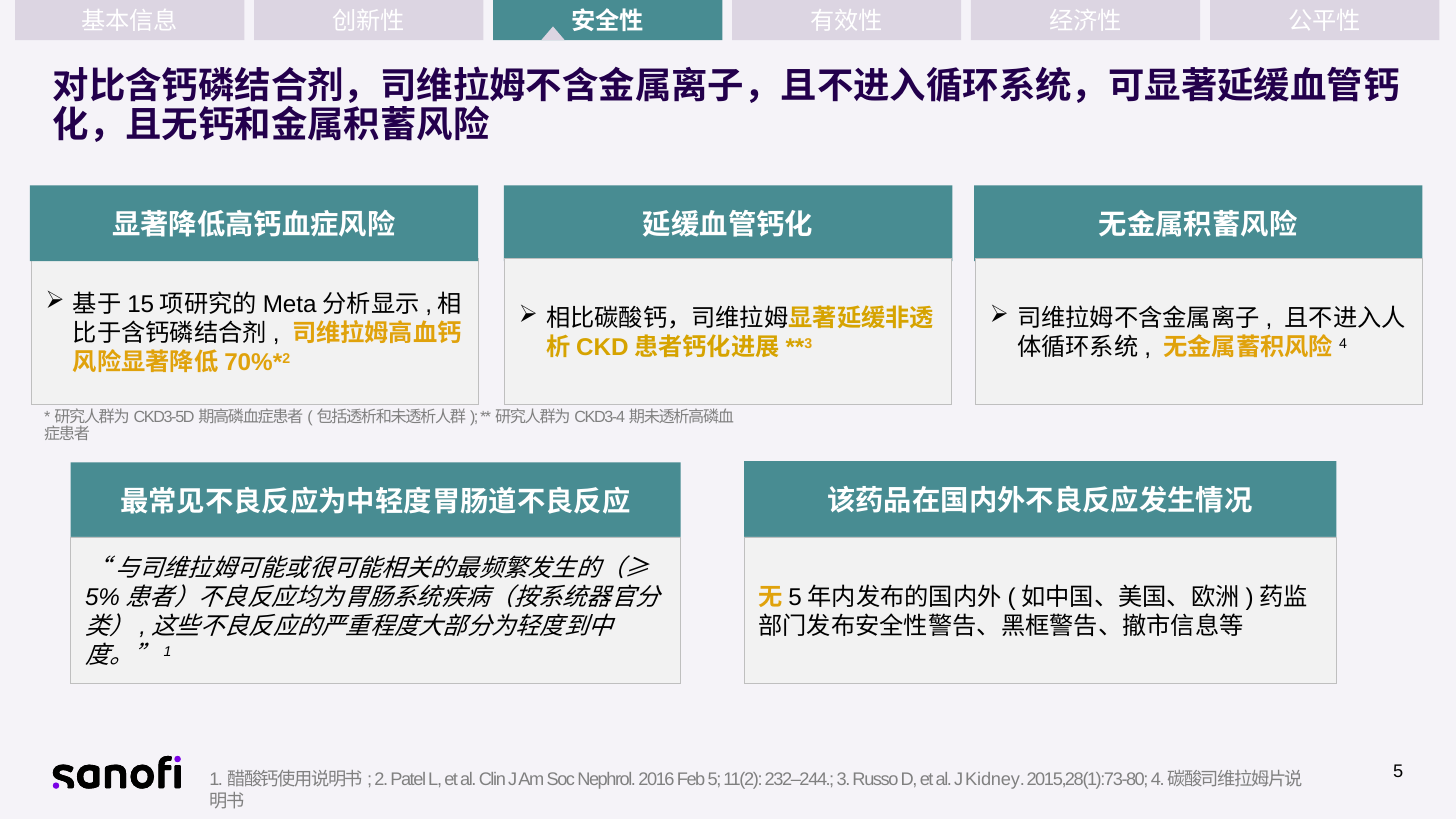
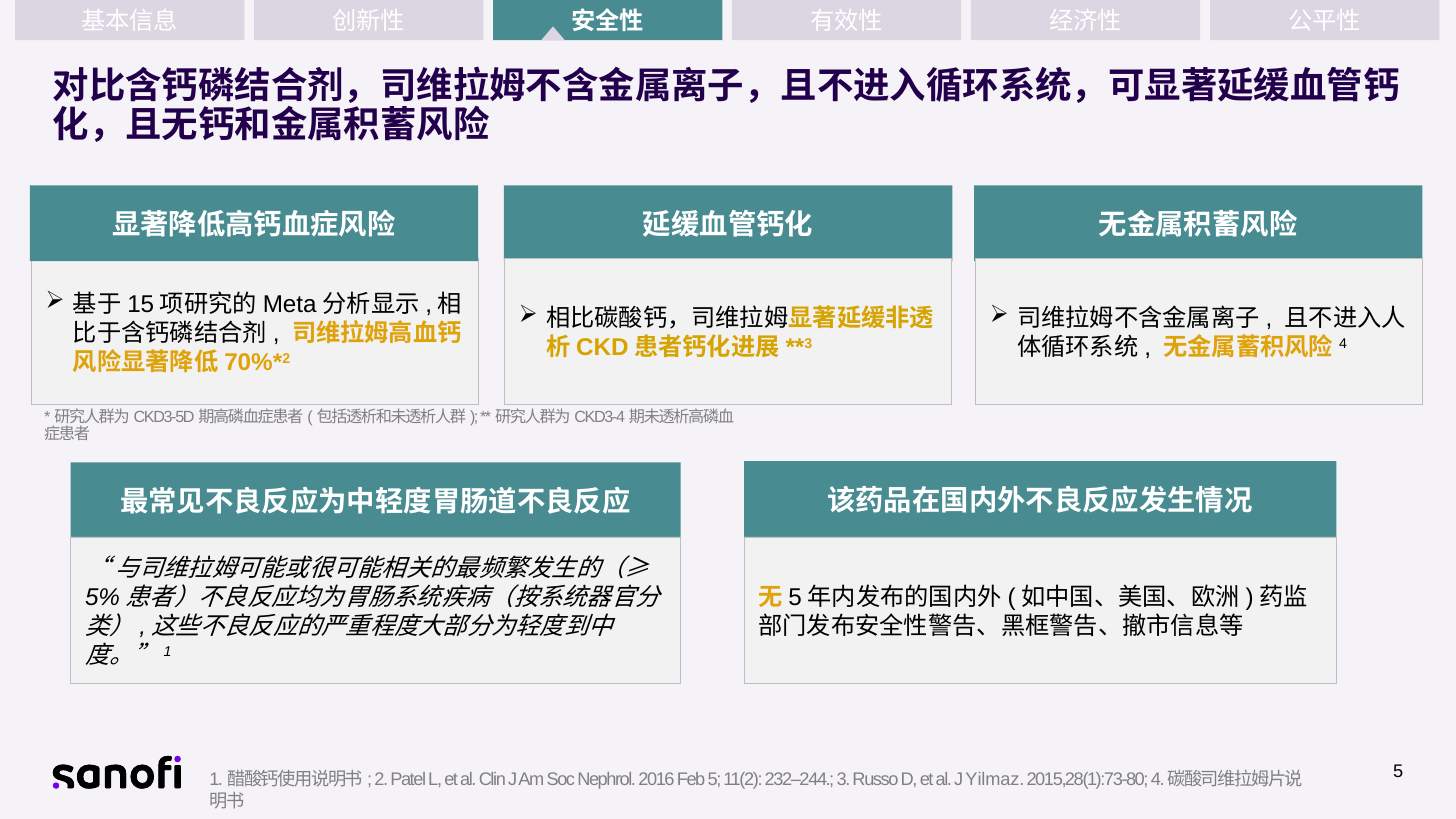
Kidney: Kidney -> Yilmaz (995, 780)
